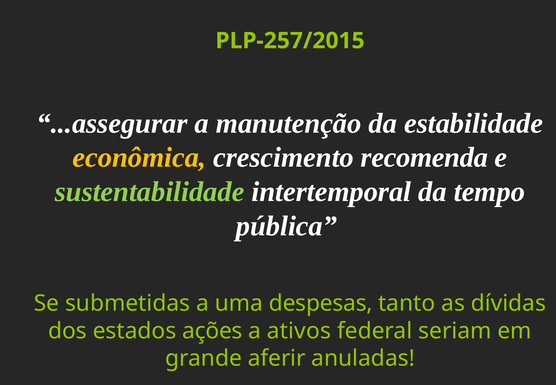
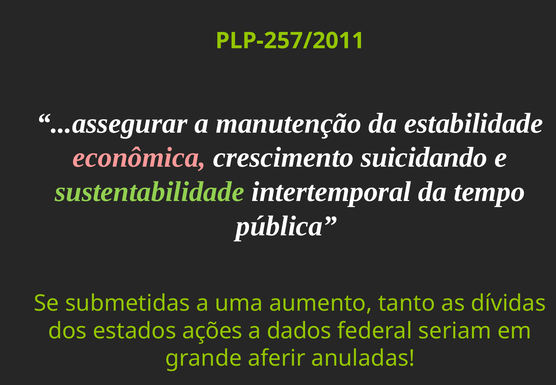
PLP-257/2015: PLP-257/2015 -> PLP-257/2011 (290, 41)
econômica colour: yellow -> pink (139, 157)
recomenda: recomenda -> suicidando (424, 157)
despesas: despesas -> aumento (321, 303)
ativos: ativos -> dados (299, 331)
